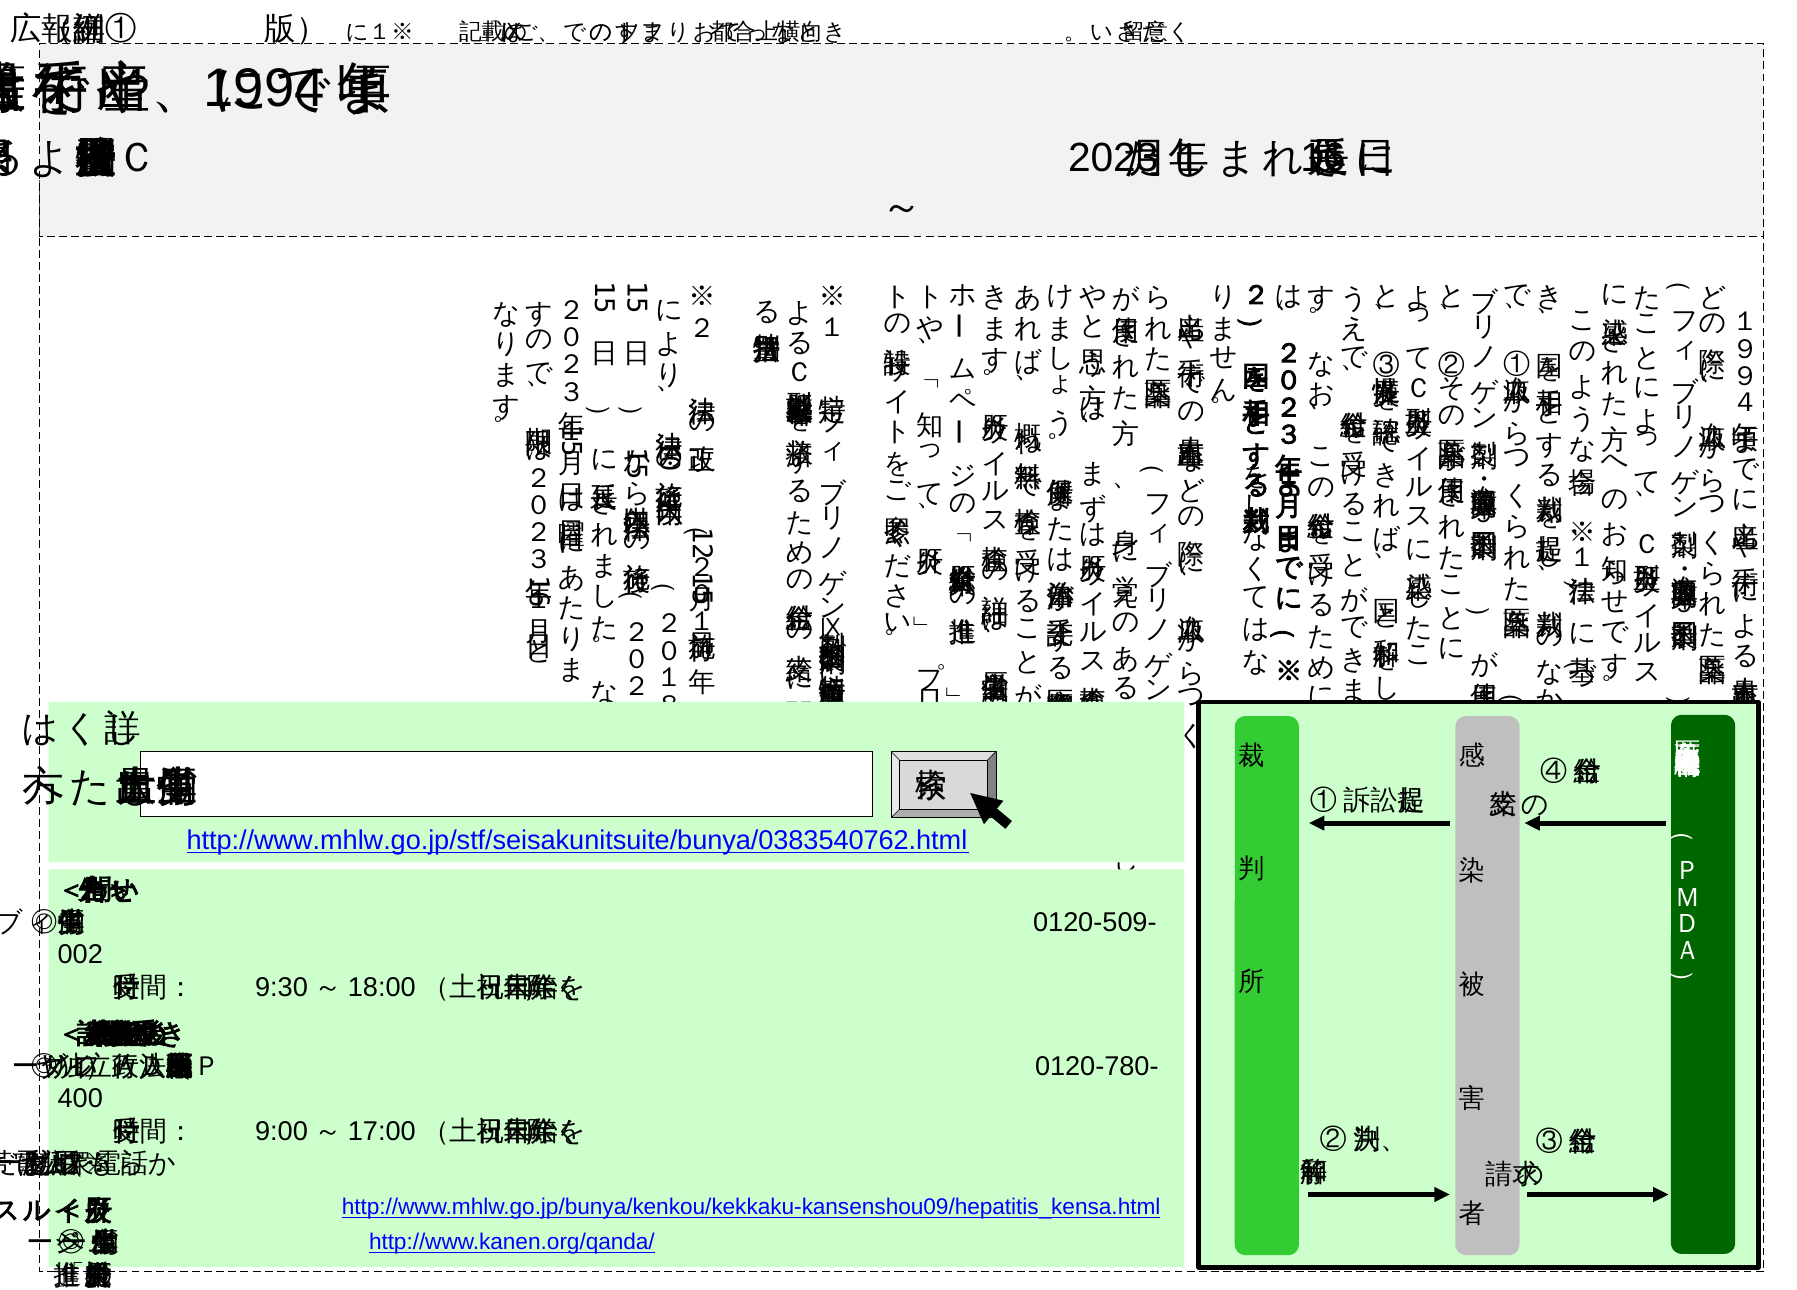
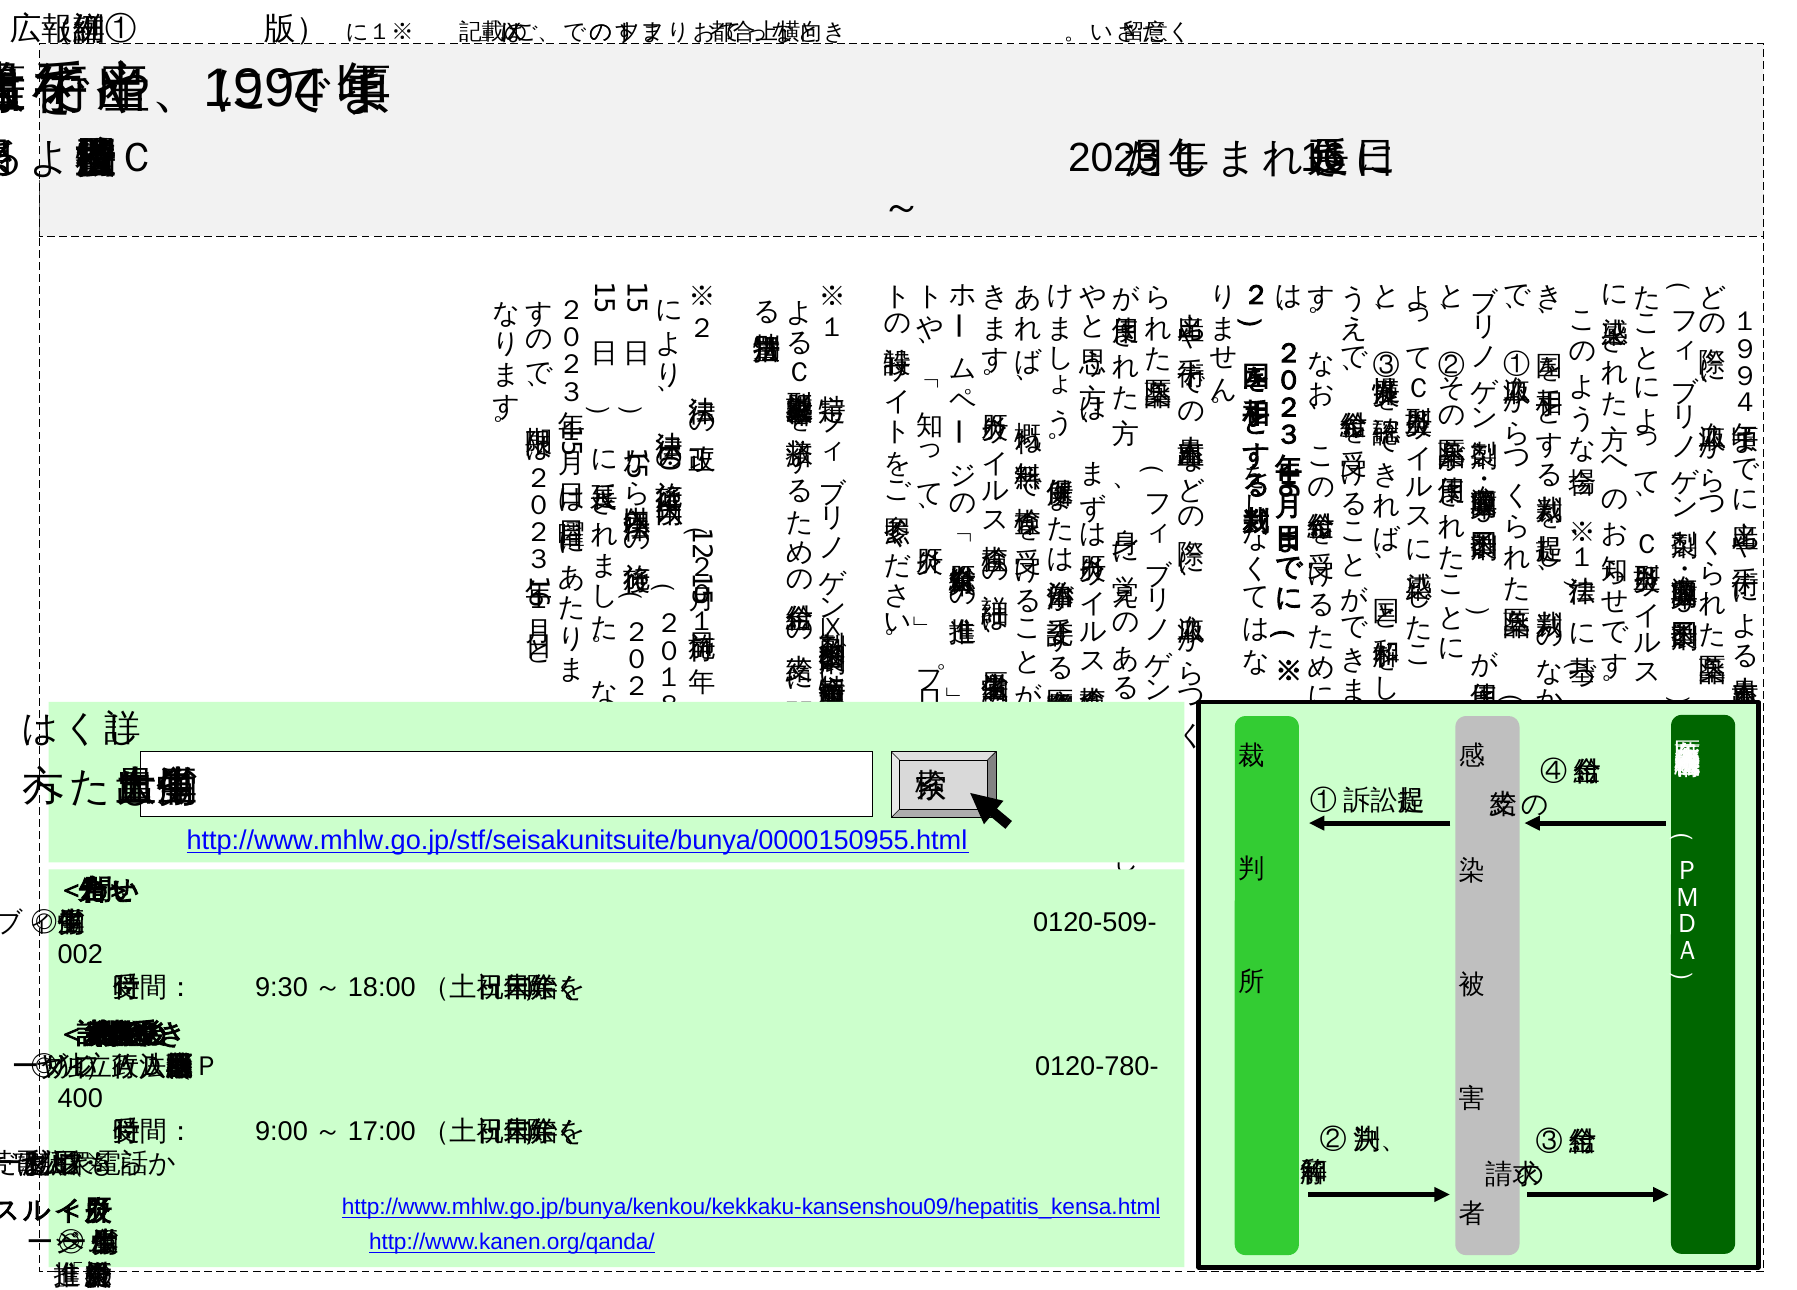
http://www.mhlw.go.jp/stf/seisakunitsuite/bunya/0383540762.html: http://www.mhlw.go.jp/stf/seisakunitsuite/bunya/0383540762.html -> http://www.mhlw.go.jp/stf/seisakunitsuite/bunya/0000150955.html (577, 841)
